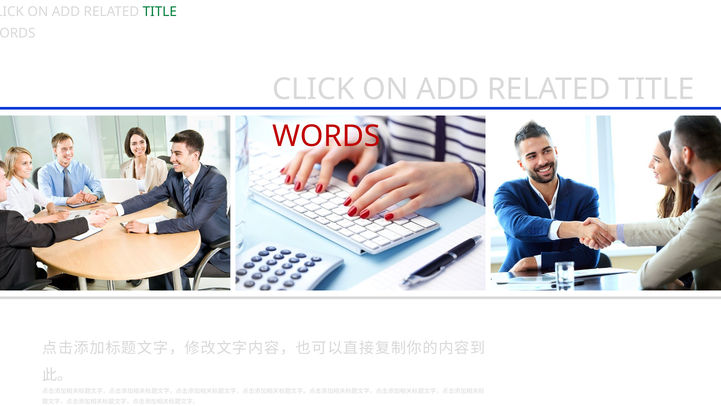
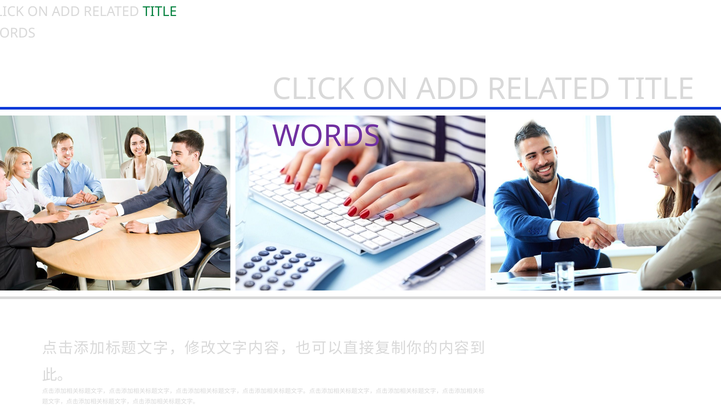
WORDS colour: red -> purple (326, 136)
